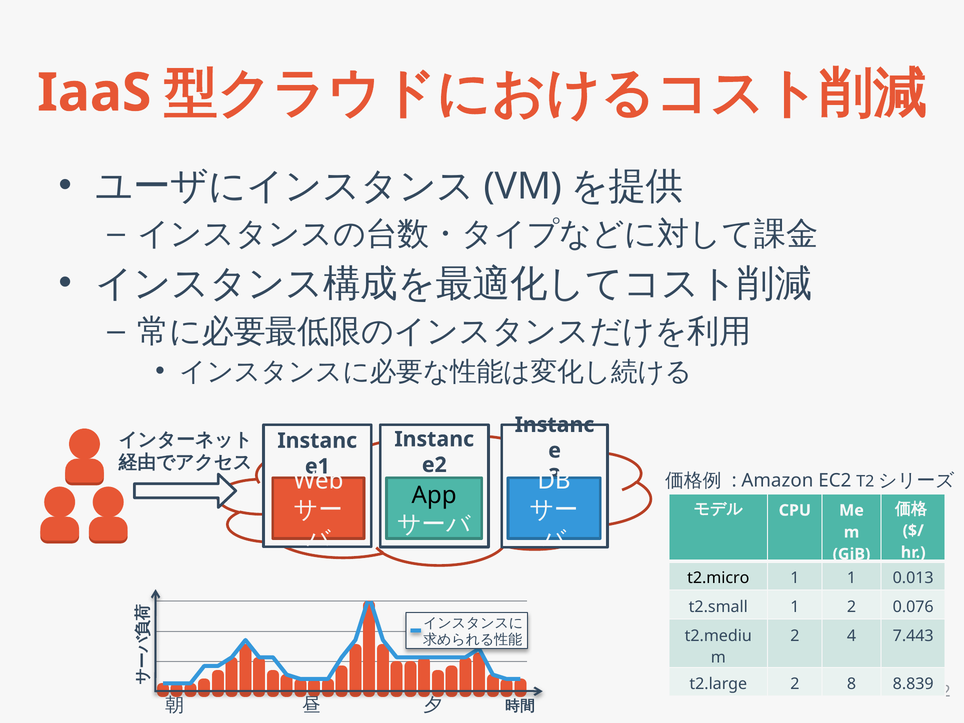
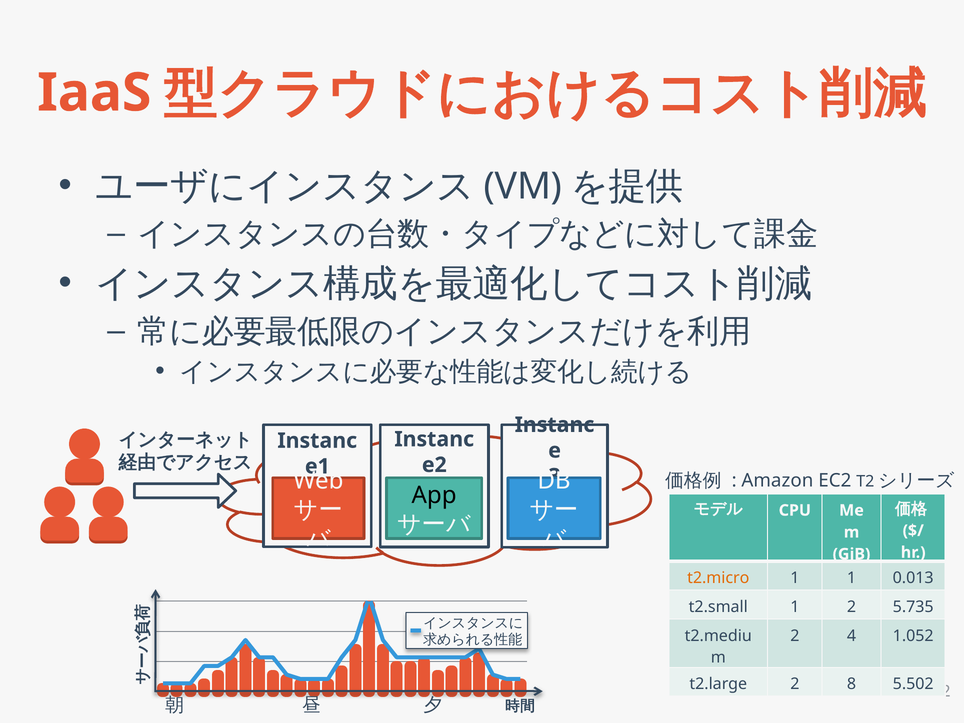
t2.micro colour: black -> orange (718, 578)
0.076: 0.076 -> 5.735 (913, 607)
7.443: 7.443 -> 1.052 (913, 636)
8.839: 8.839 -> 5.502 (913, 684)
